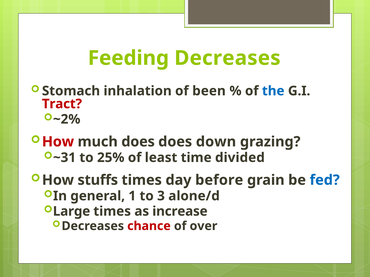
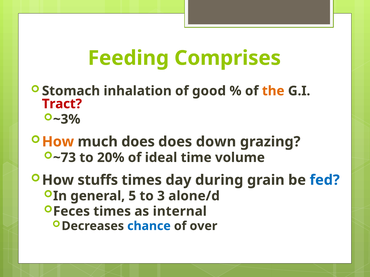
Feeding Decreases: Decreases -> Comprises (228, 58)
been: been -> good (209, 91)
the colour: blue -> orange (273, 91)
~2%: ~2% -> ~3% (67, 119)
How colour: red -> orange (58, 142)
~31: ~31 -> ~73 (64, 158)
25%: 25% -> 20% (111, 158)
least: least -> ideal (161, 158)
divided: divided -> volume (240, 158)
before: before -> during (219, 180)
1: 1 -> 5 (132, 196)
Large: Large -> Feces (71, 212)
increase: increase -> internal (180, 212)
chance colour: red -> blue (149, 226)
